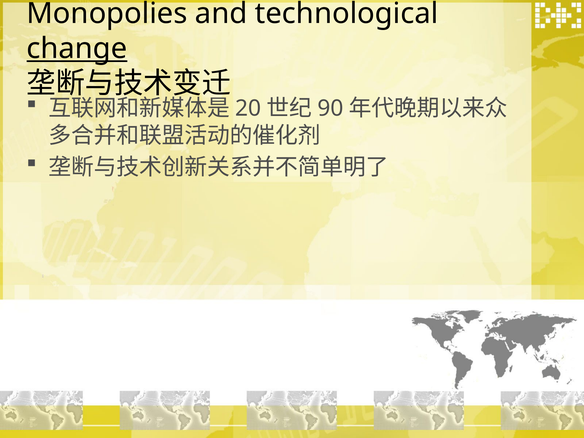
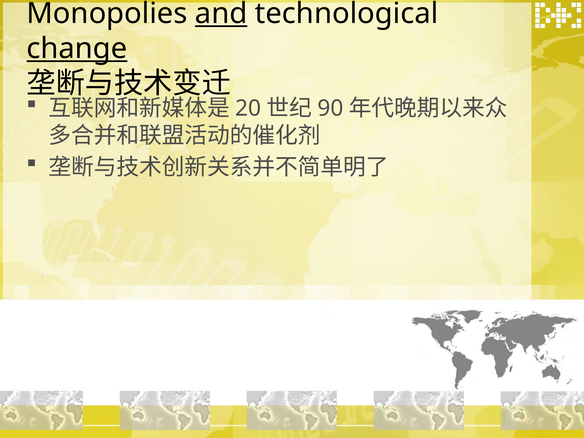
and underline: none -> present (221, 14)
